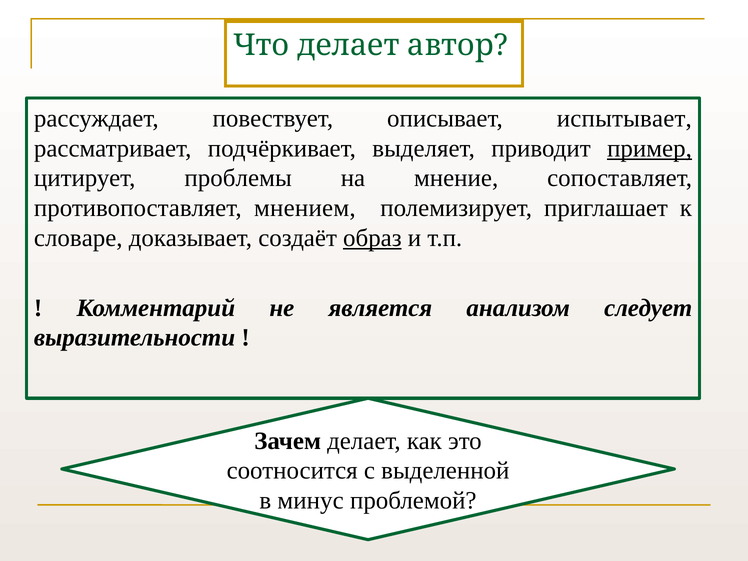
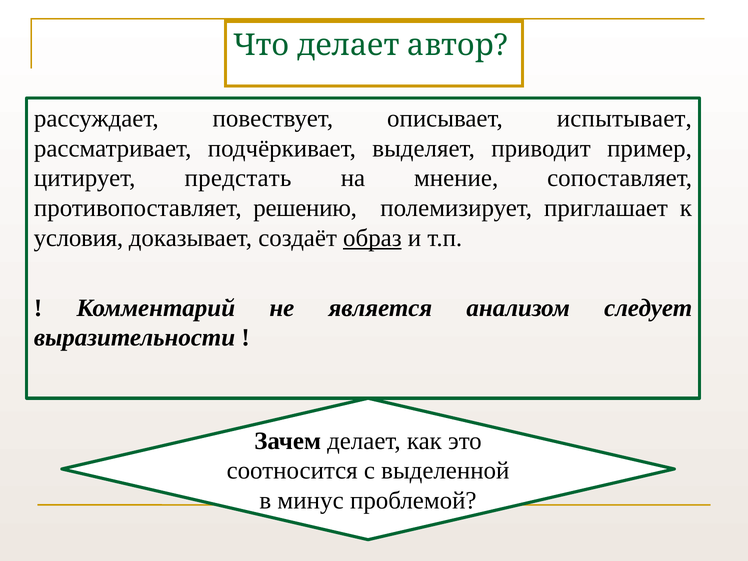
пример underline: present -> none (650, 148)
проблемы: проблемы -> предстать (238, 178)
мнением: мнением -> решению (305, 208)
словаре: словаре -> условия (78, 238)
